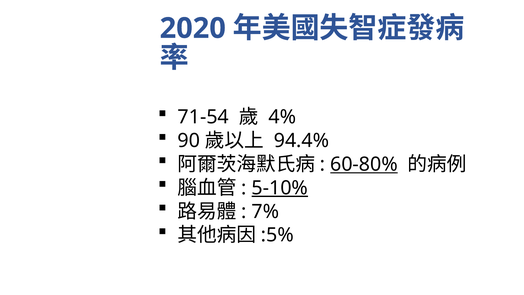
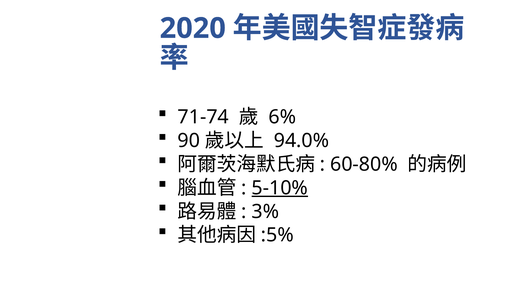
71-54: 71-54 -> 71-74 (203, 117)
4%: 4% -> 6% (282, 117)
94.4%: 94.4% -> 94.0% (301, 141)
60-80% underline: present -> none (364, 164)
7%: 7% -> 3% (265, 211)
